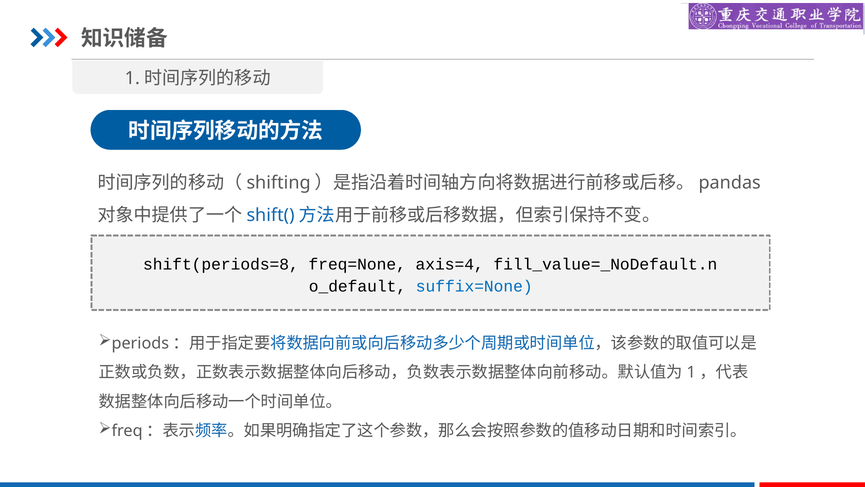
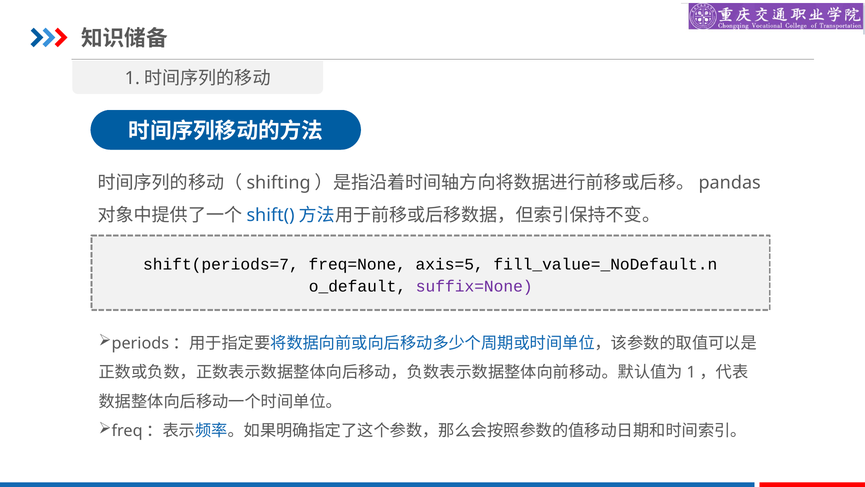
shift(periods=8: shift(periods=8 -> shift(periods=7 (221, 264)
axis=4: axis=4 -> axis=5 (450, 264)
suffix=None colour: blue -> purple (474, 286)
